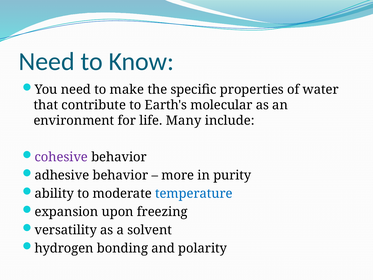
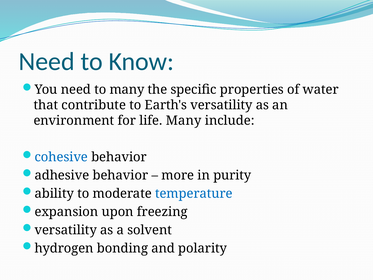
to make: make -> many (127, 89)
Earth's molecular: molecular -> versatility (221, 105)
cohesive colour: purple -> blue (61, 157)
